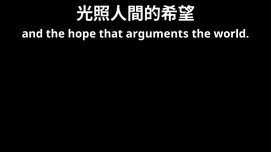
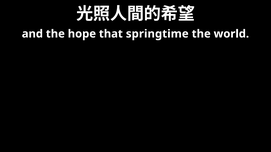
arguments: arguments -> springtime (157, 34)
